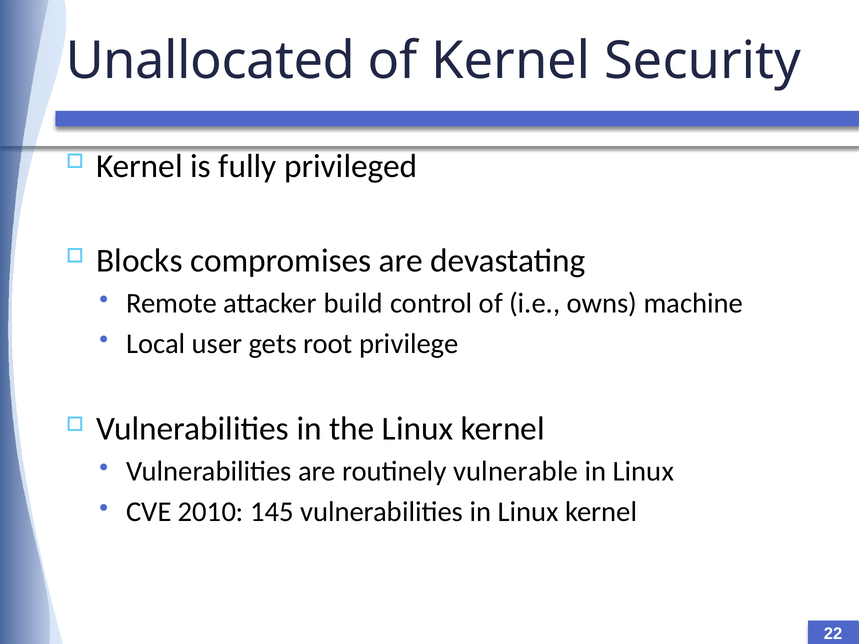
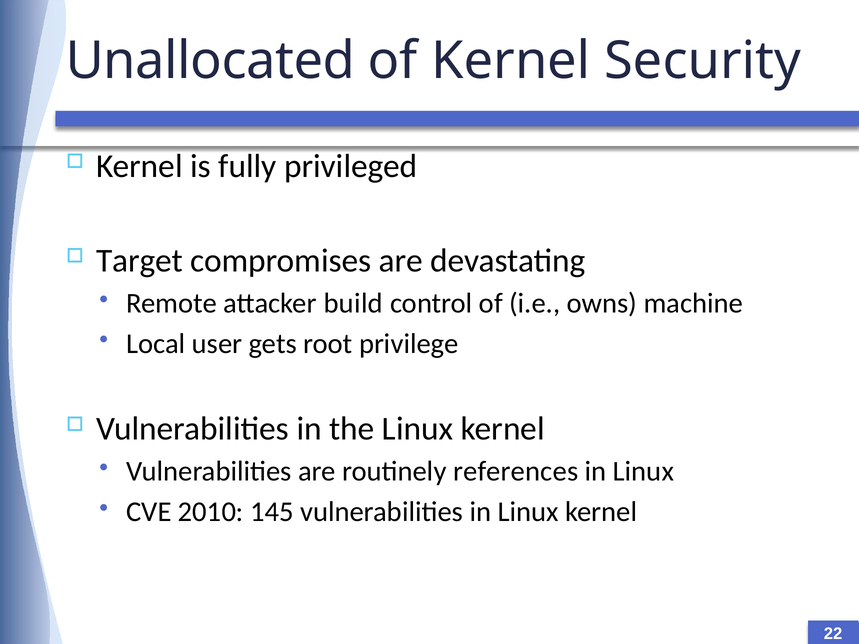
Blocks: Blocks -> Target (139, 261)
vulnerable: vulnerable -> references (516, 472)
